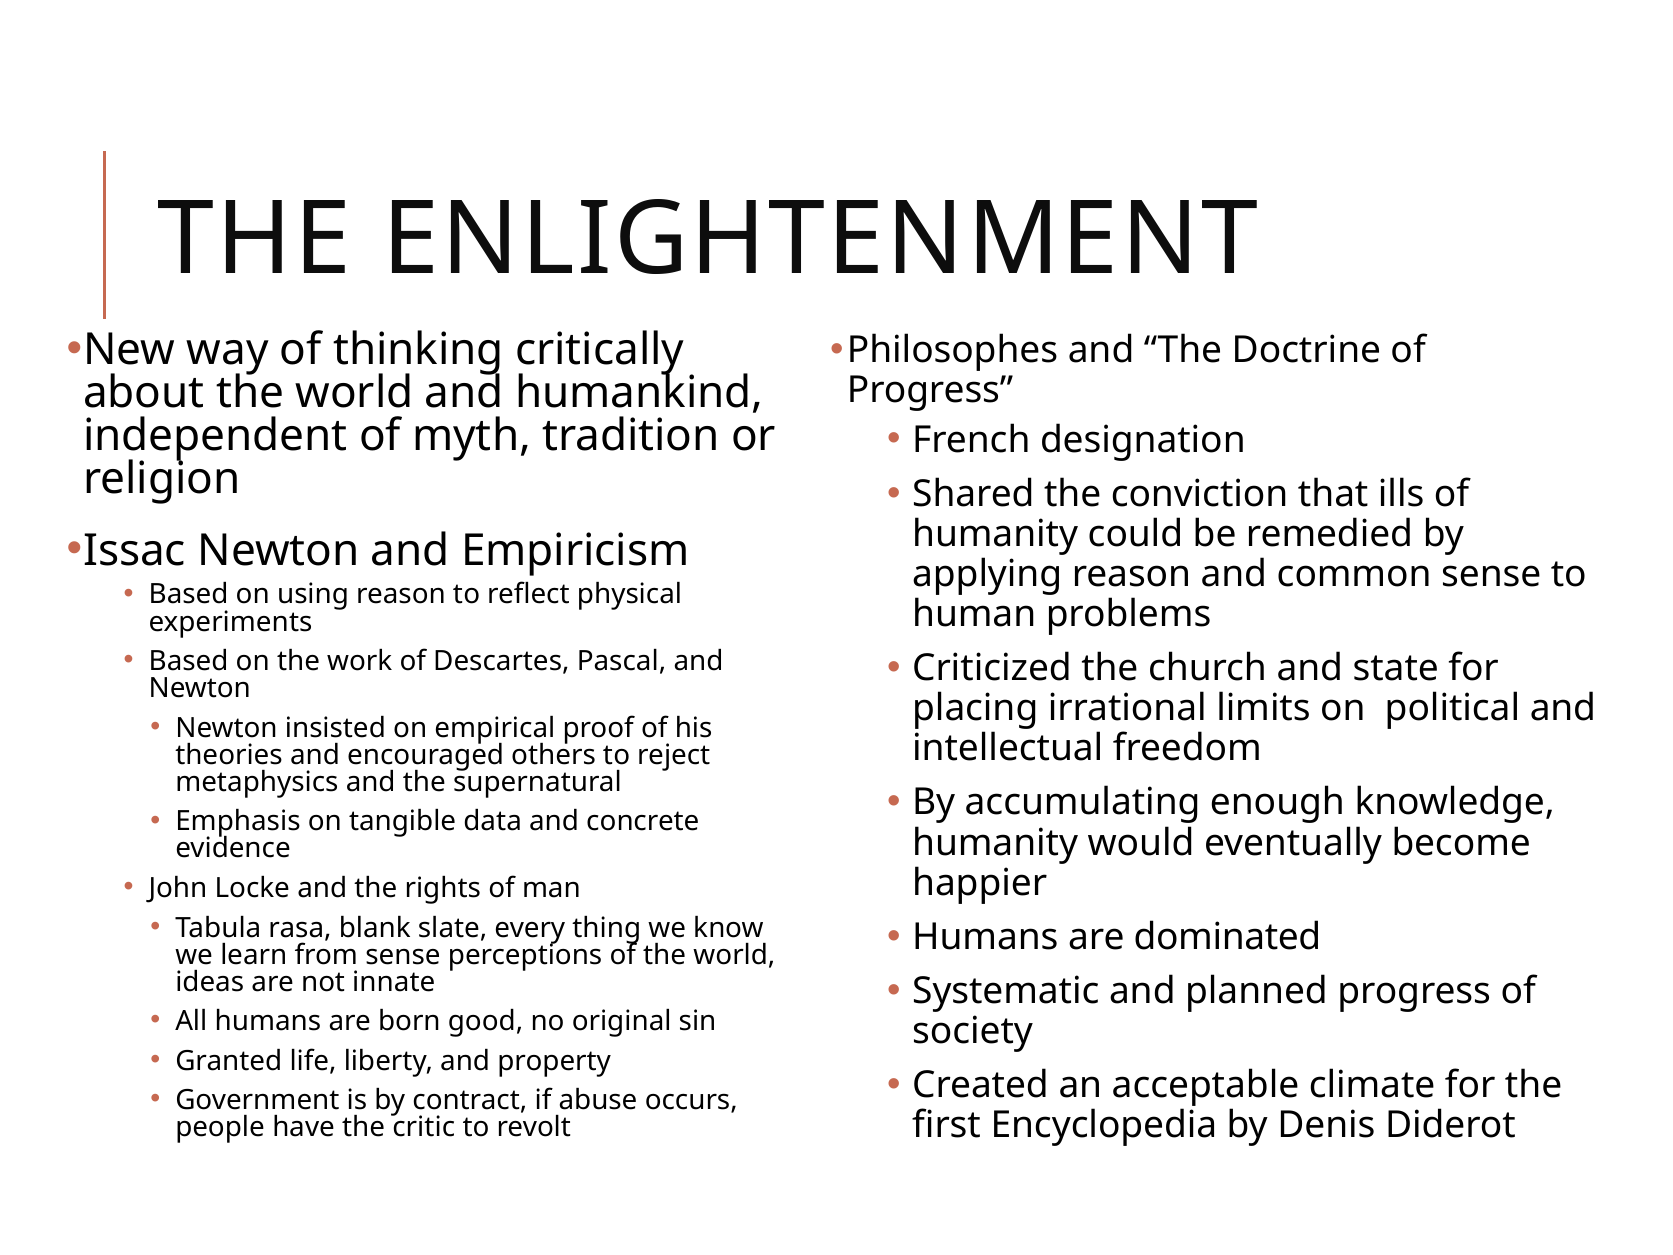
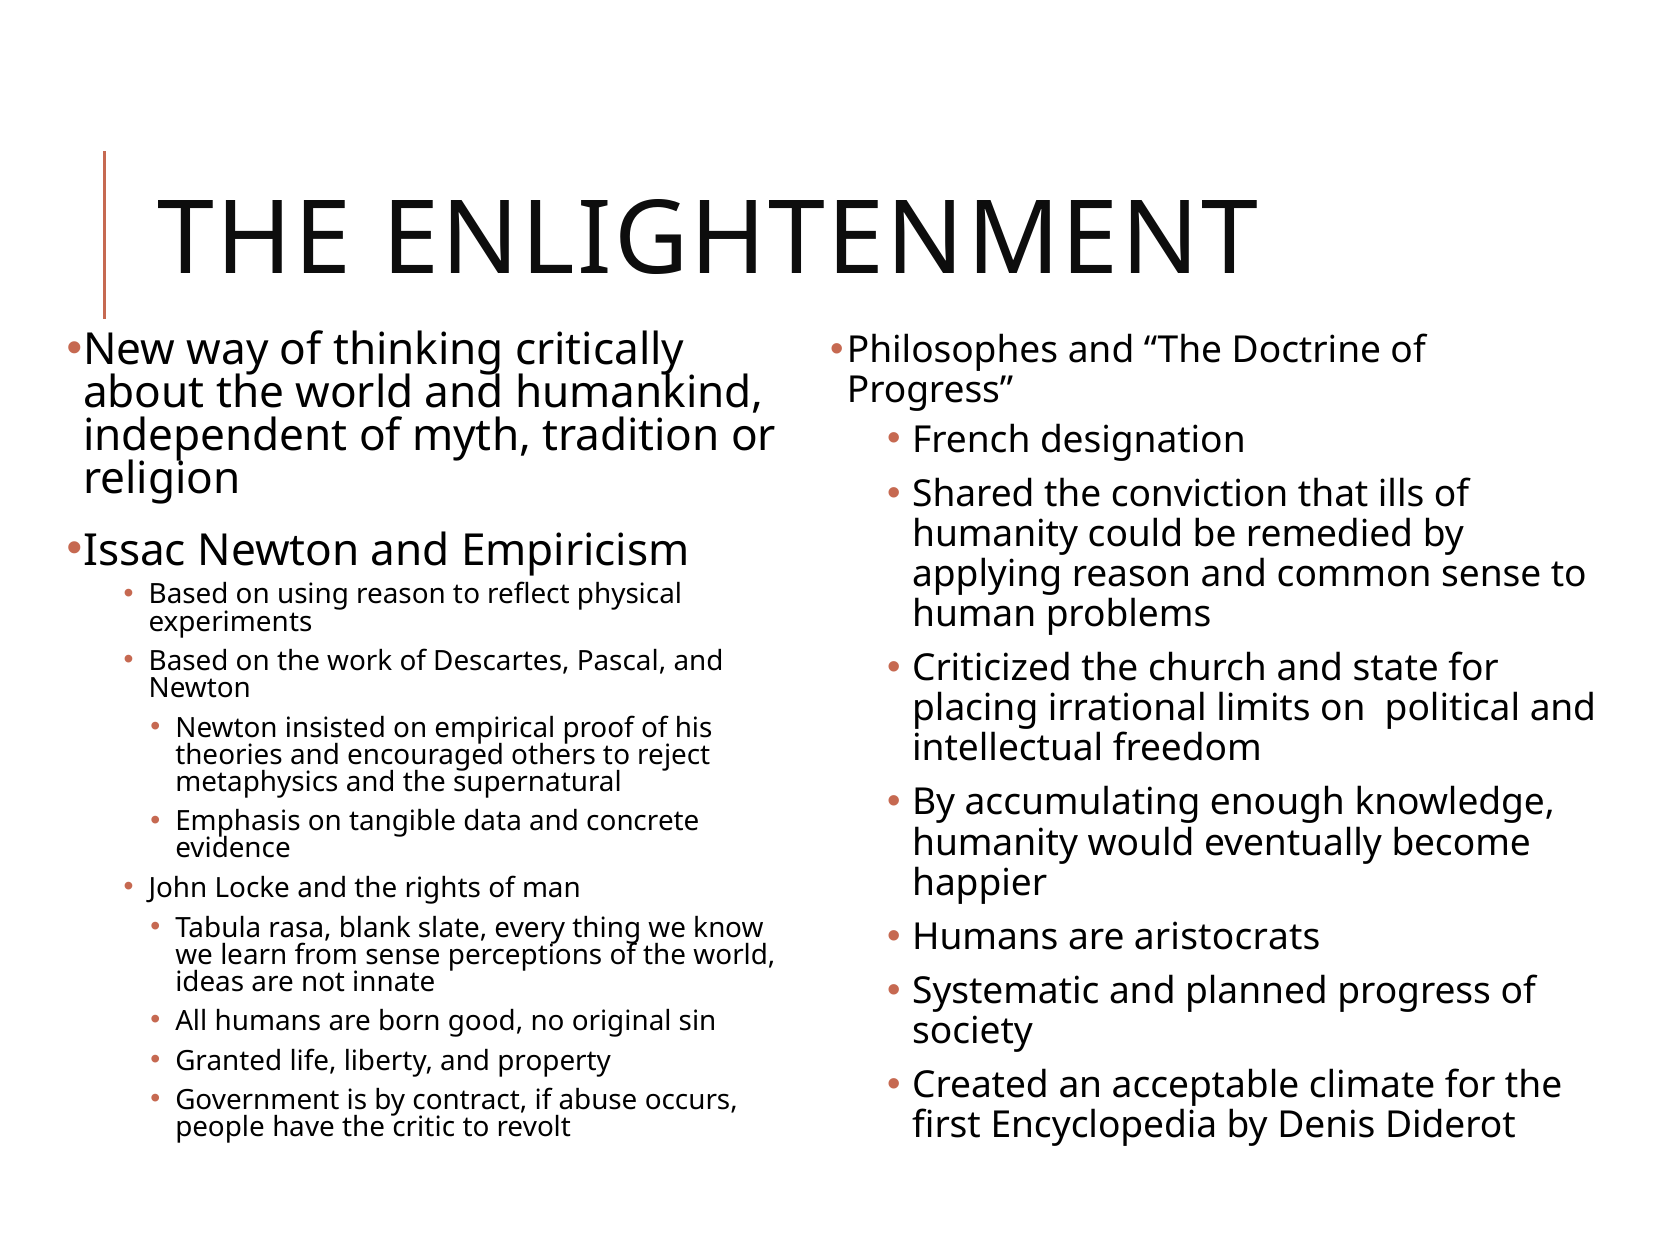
dominated: dominated -> aristocrats (1227, 937)
